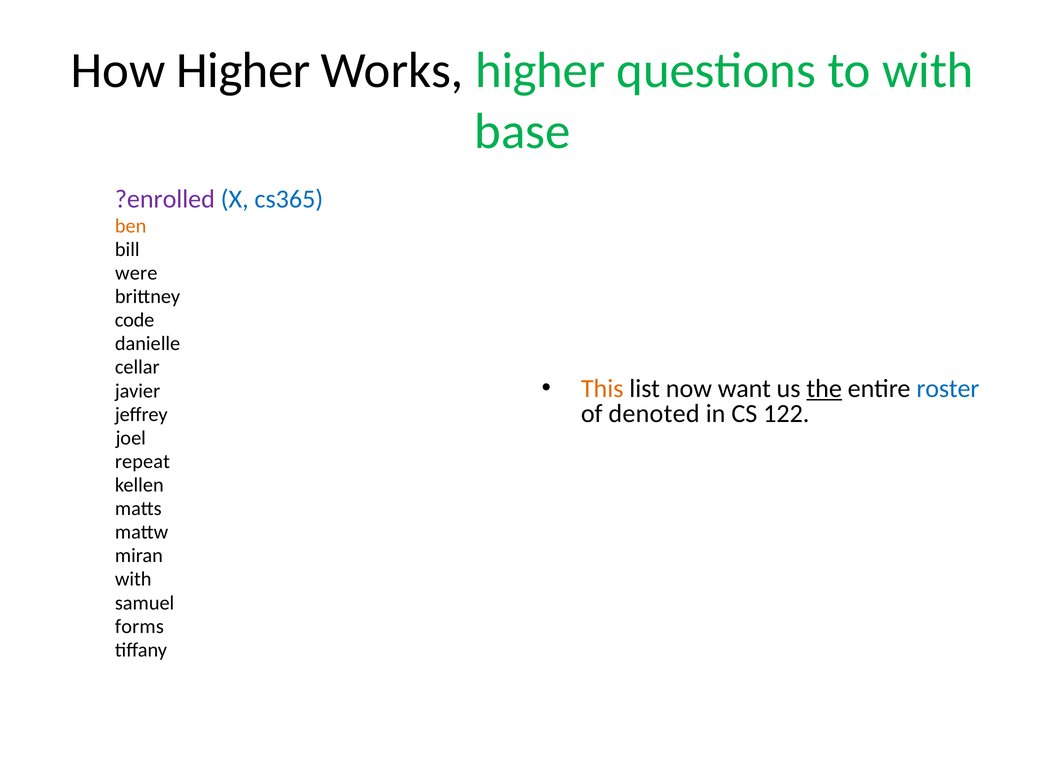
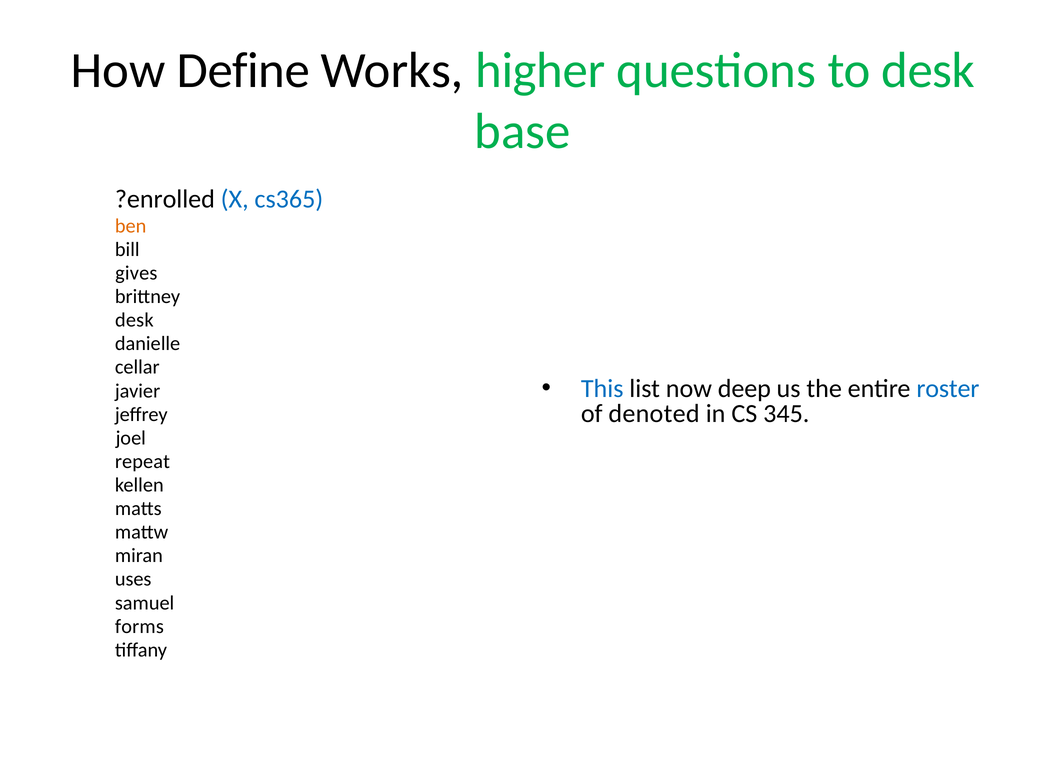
How Higher: Higher -> Define (243, 71)
to with: with -> desk (928, 71)
?enrolled colour: purple -> black (165, 200)
were: were -> gives (136, 273)
code: code -> desk (134, 320)
This colour: orange -> blue (602, 389)
want: want -> deep (744, 389)
the underline: present -> none (824, 389)
122: 122 -> 345 (786, 414)
with: with -> uses (133, 580)
